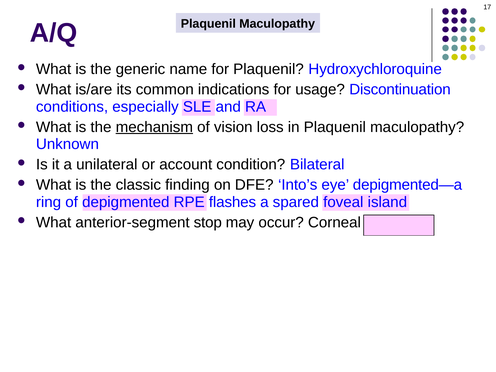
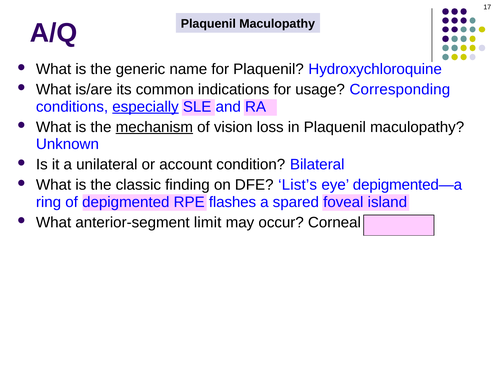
Discontinuation: Discontinuation -> Corresponding (400, 89)
especially underline: none -> present (146, 107)
Into’s: Into’s -> List’s (298, 185)
stop: stop -> limit (208, 222)
